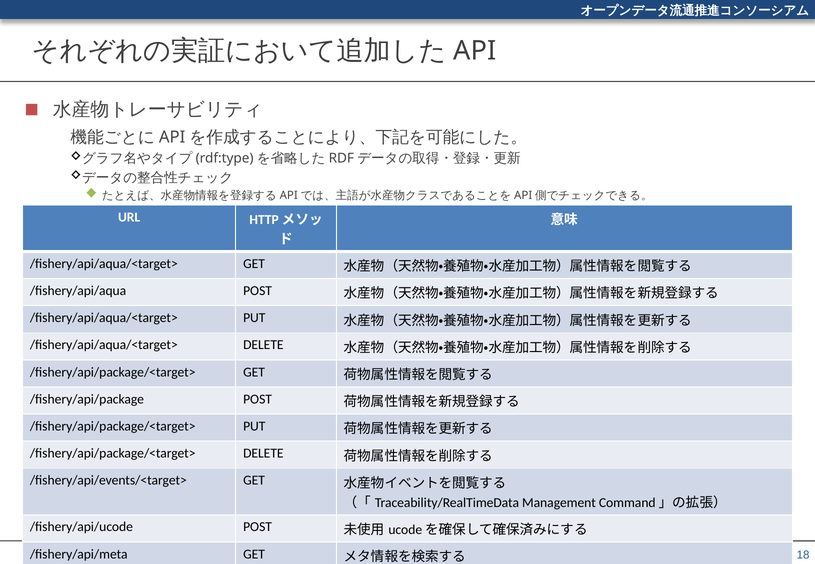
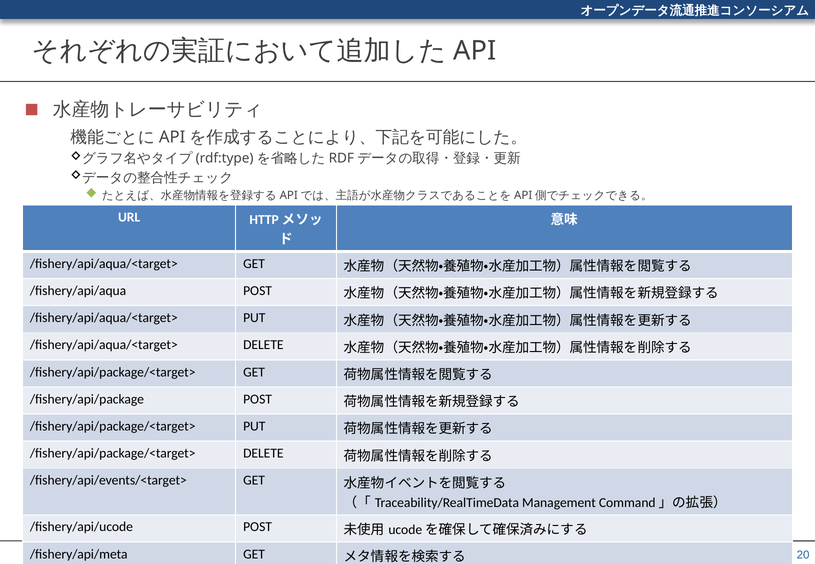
18: 18 -> 20 (803, 555)
